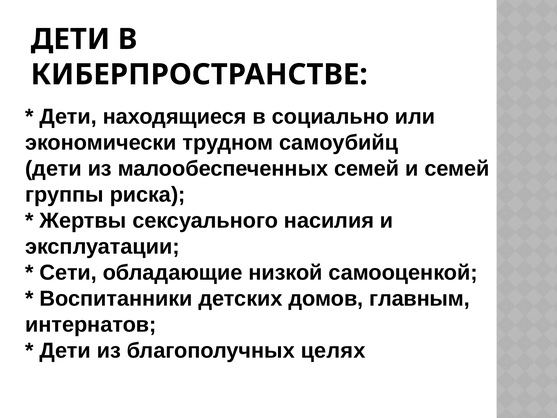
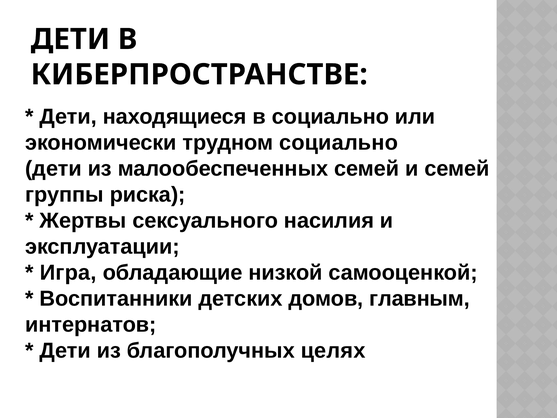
трудном самоубийц: самоубийц -> социально (339, 142)
Сети: Сети -> Игра (68, 272)
